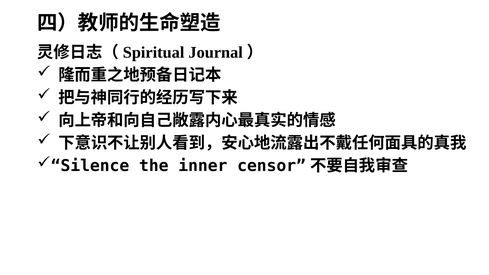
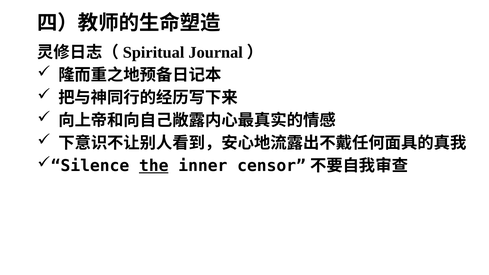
the underline: none -> present (154, 166)
